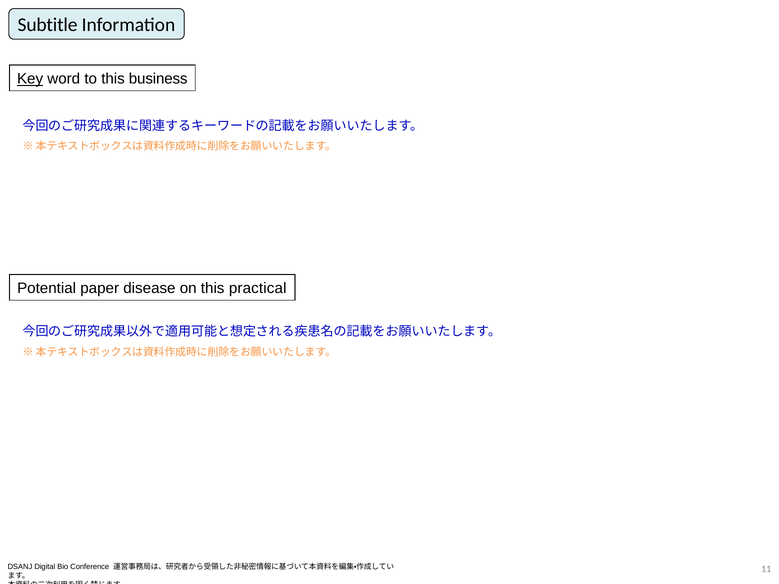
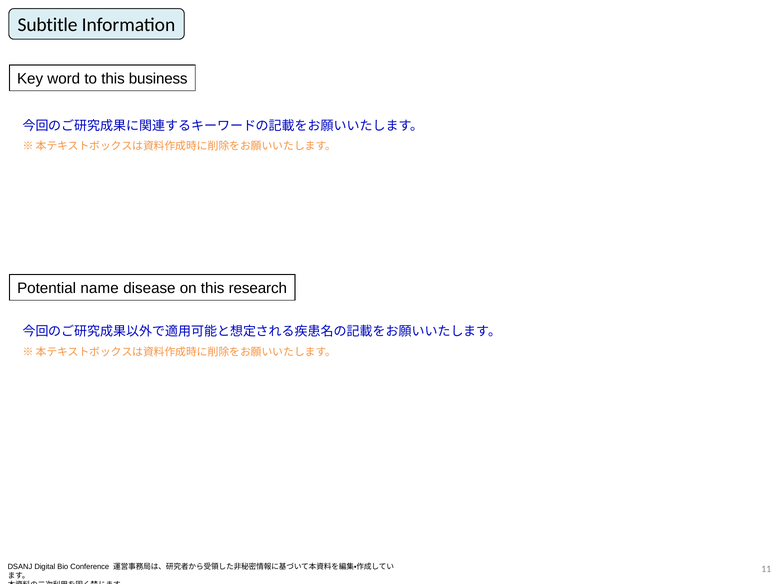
Key underline: present -> none (30, 79)
paper: paper -> name (100, 289)
practical: practical -> research (258, 289)
